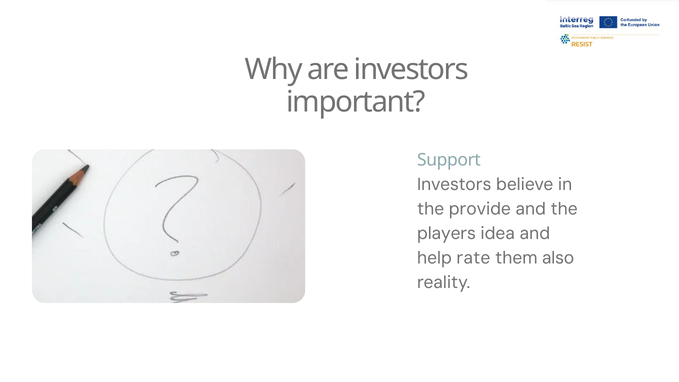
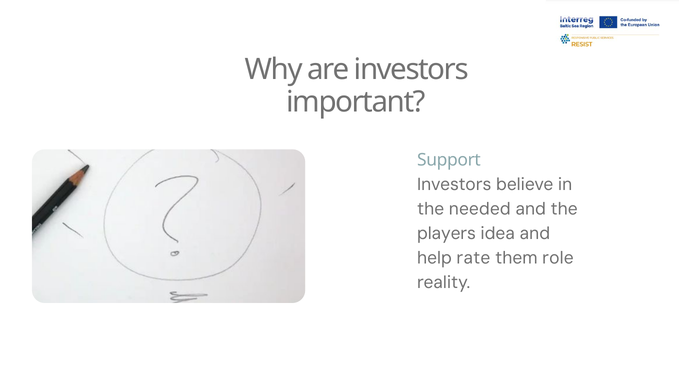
provide: provide -> needed (480, 209)
also: also -> role (558, 258)
